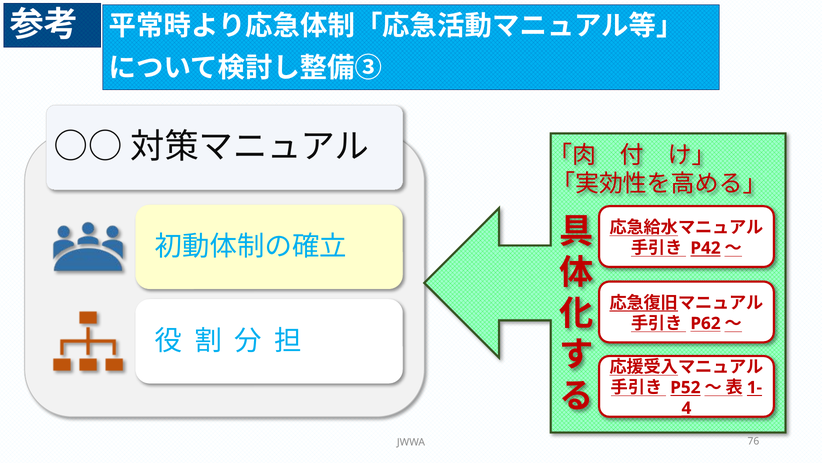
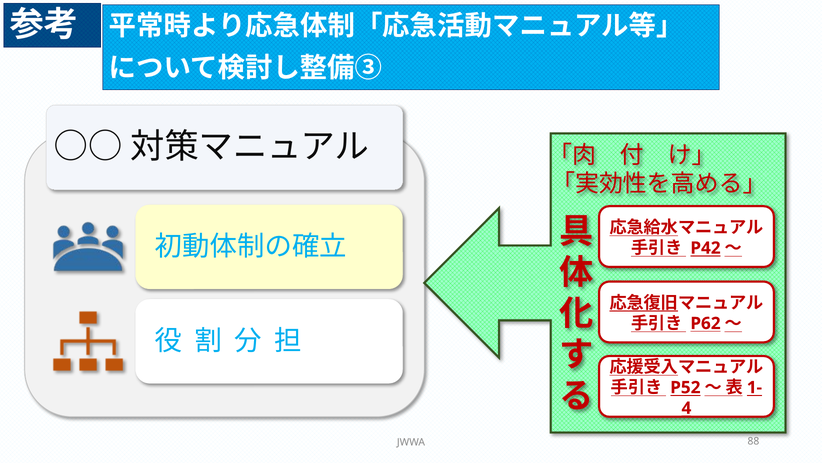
76: 76 -> 88 (753, 441)
